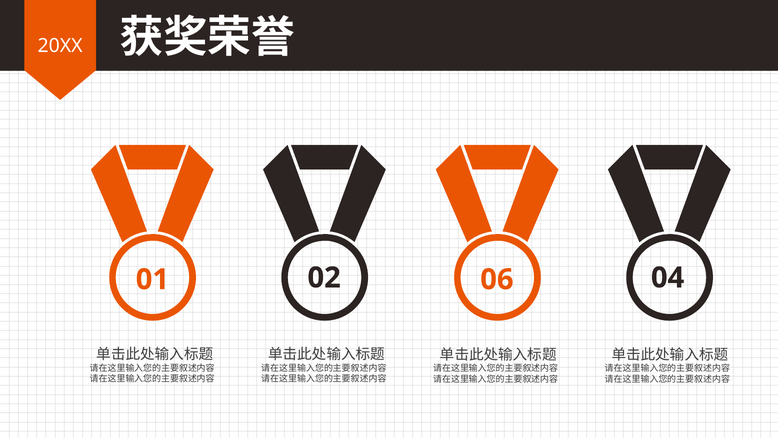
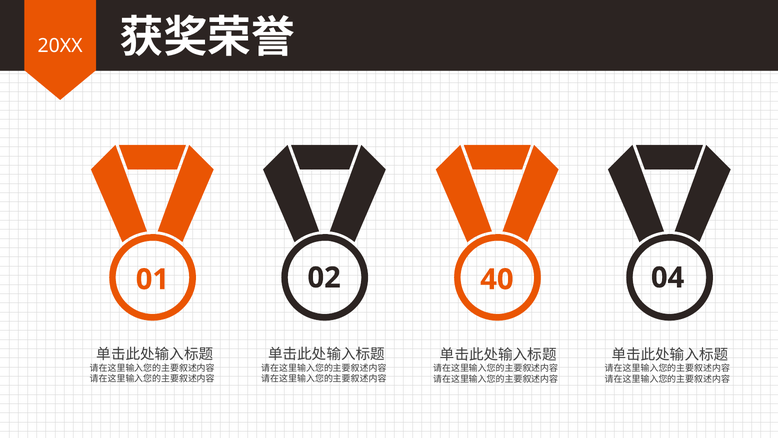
06: 06 -> 40 (497, 279)
